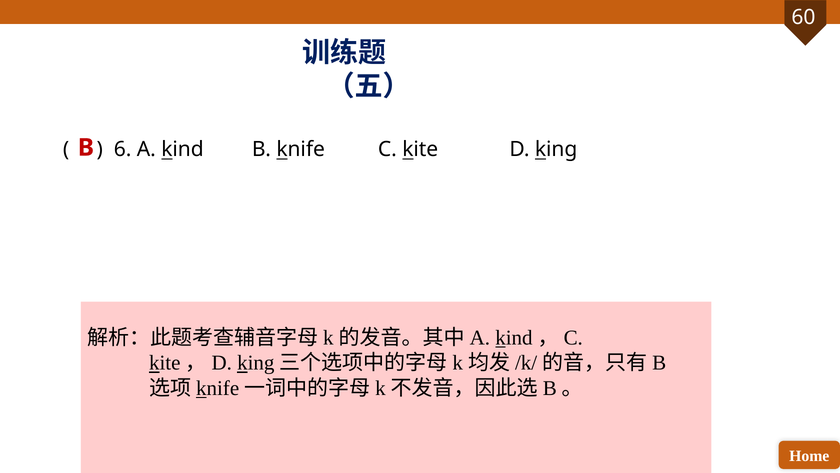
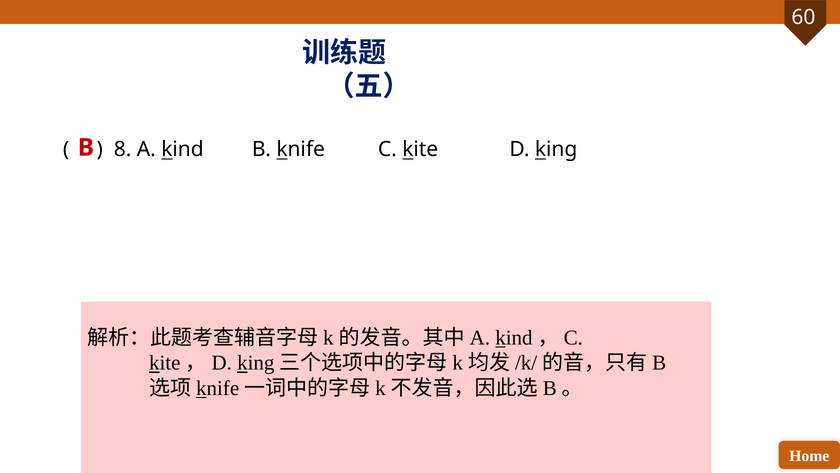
6: 6 -> 8 (123, 149)
